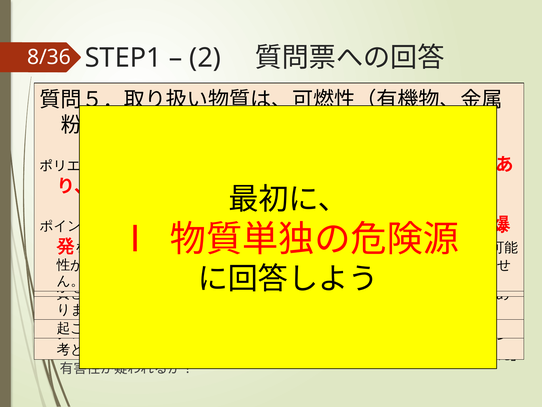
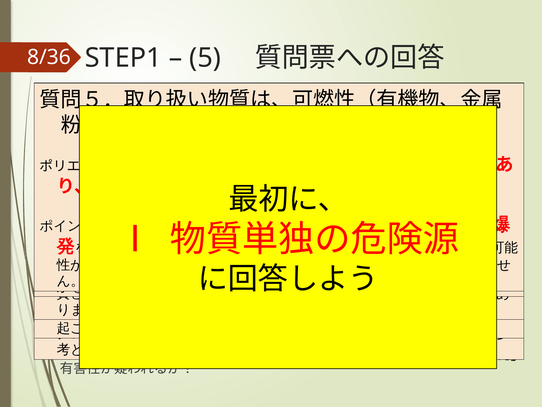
2: 2 -> 5 (205, 58)
